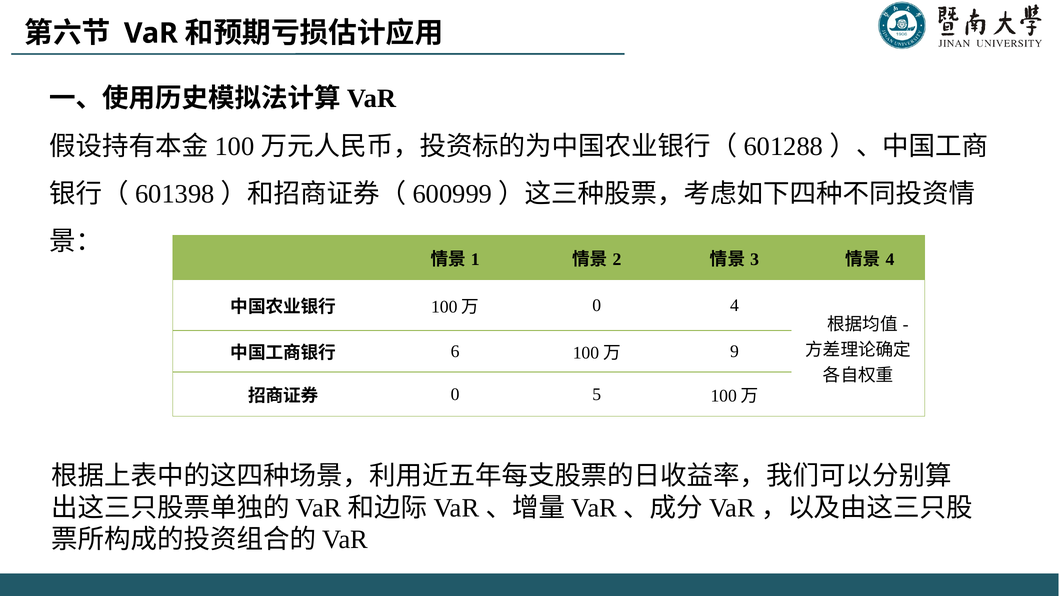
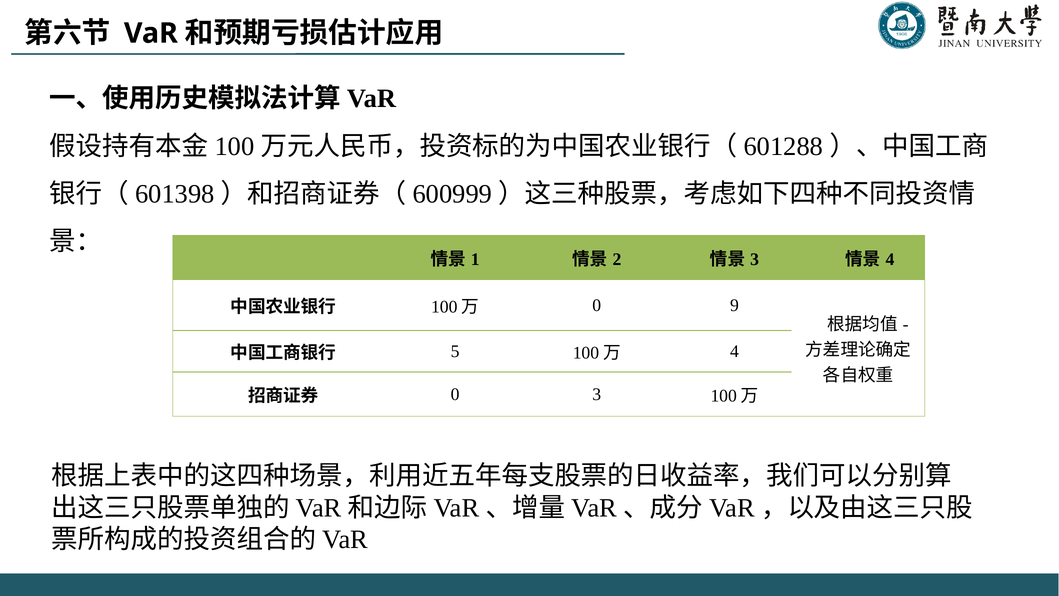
0 4: 4 -> 9 (735, 305)
6: 6 -> 5 (455, 351)
9: 9 -> 4 (735, 351)
0 5: 5 -> 3 (597, 394)
